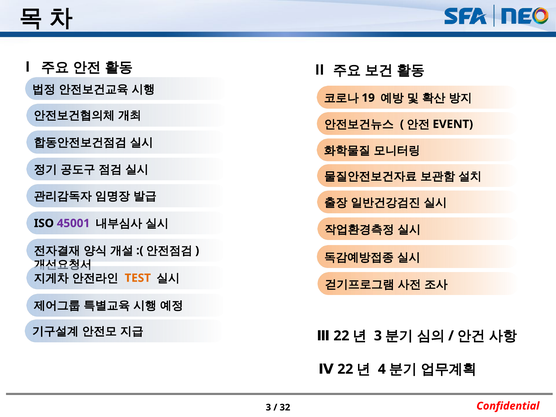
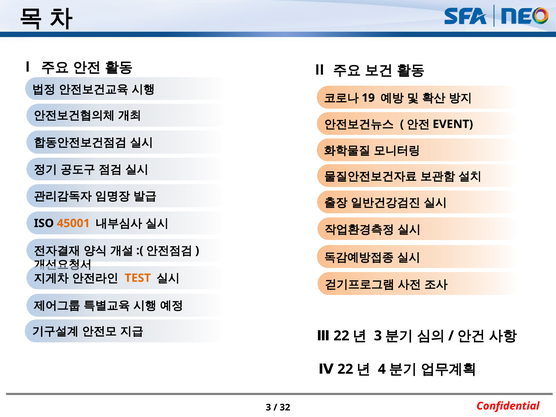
45001 colour: purple -> orange (73, 223)
